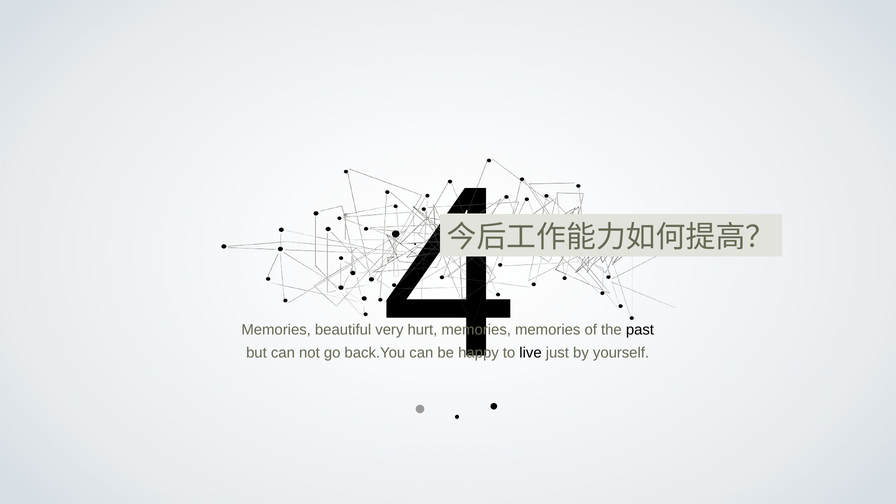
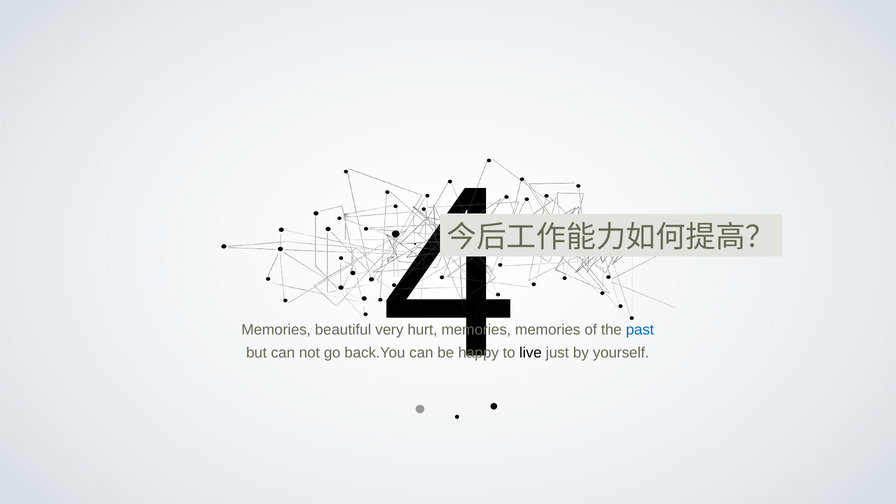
past colour: black -> blue (640, 330)
